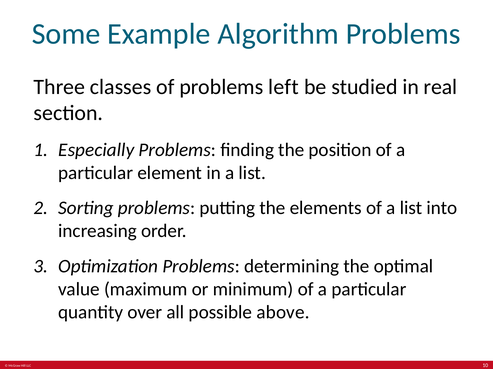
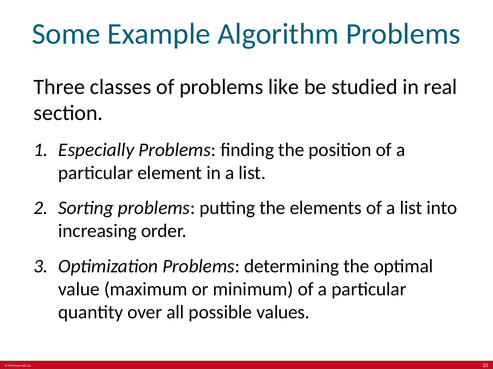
left: left -> like (284, 87)
above: above -> values (283, 313)
